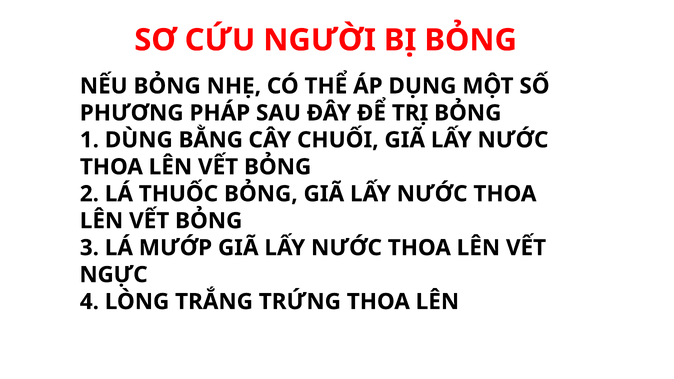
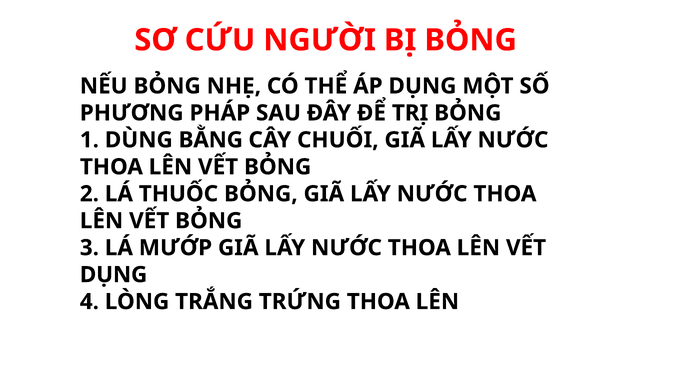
NGỰC: NGỰC -> DỤNG (114, 275)
